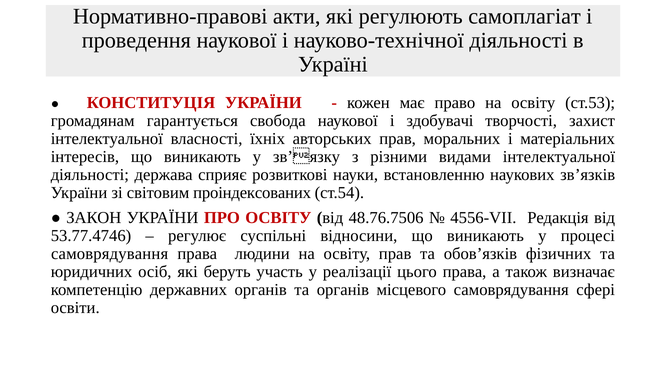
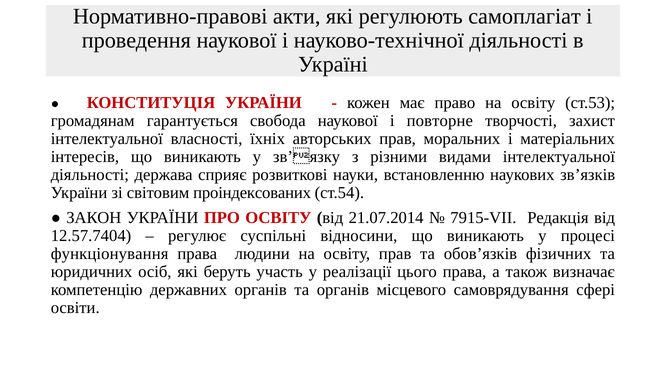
здобувачі: здобувачі -> повторне (440, 121)
48.76.7506: 48.76.7506 -> 21.07.2014 (386, 218)
4556-VII: 4556-VII -> 7915-VII (483, 218)
53.77.4746: 53.77.4746 -> 12.57.7404 (91, 236)
самоврядування: самоврядування -> функціонування (110, 253)
